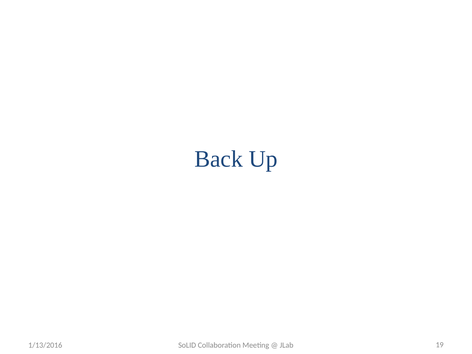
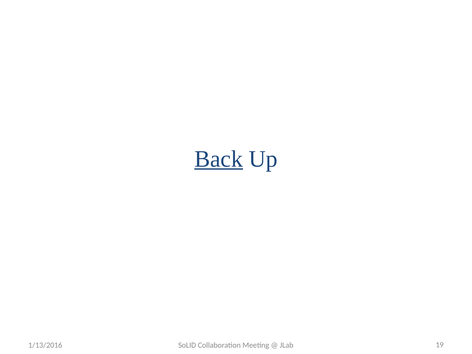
Back underline: none -> present (219, 159)
